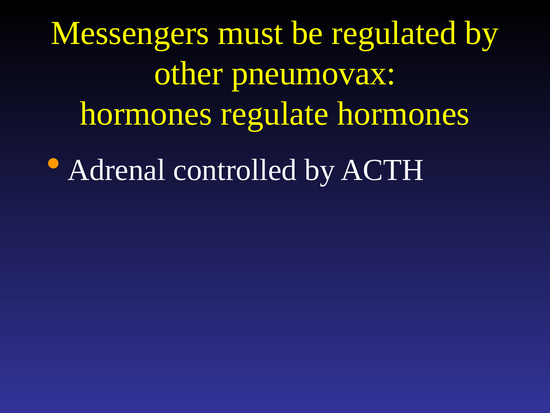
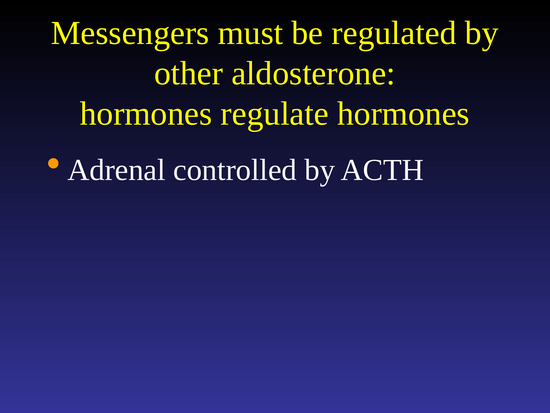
pneumovax: pneumovax -> aldosterone (314, 73)
